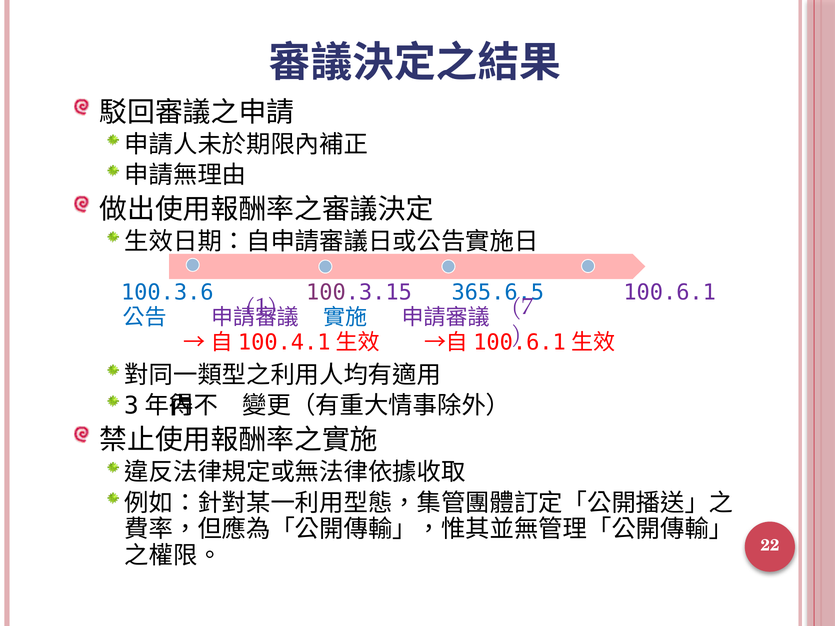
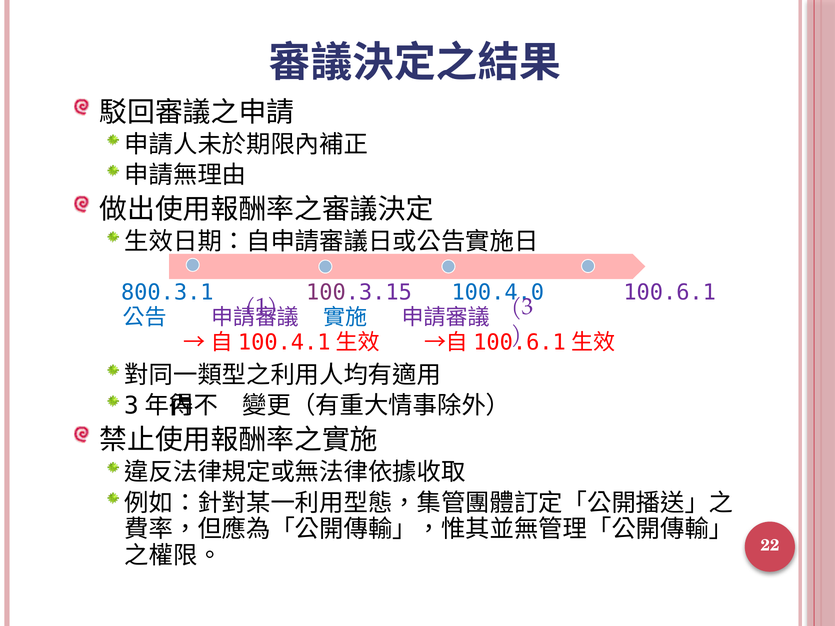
100.3.6: 100.3.6 -> 800.3.1 (167, 293)
365.6.5: 365.6.5 -> 100.4.0 (498, 293)
7: 7 -> 3 (522, 307)
